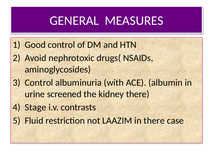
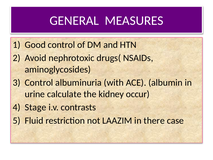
screened: screened -> calculate (64, 94)
kidney there: there -> occur (138, 94)
